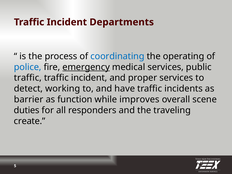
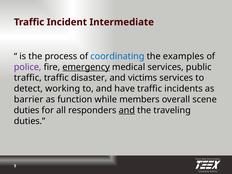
Departments: Departments -> Intermediate (122, 22)
operating: operating -> examples (184, 56)
police colour: blue -> purple (28, 67)
incident: incident -> disaster (89, 78)
proper: proper -> victims (143, 78)
improves: improves -> members (139, 99)
and underline: none -> present (127, 110)
create: create -> duties (30, 121)
